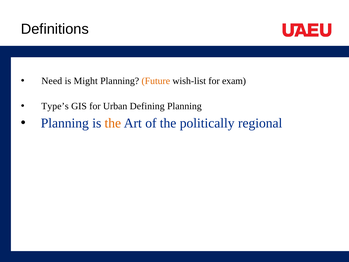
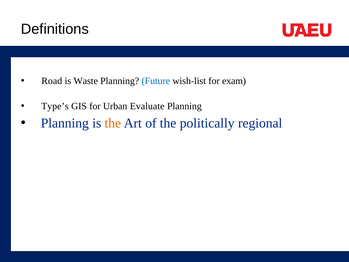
Need: Need -> Road (52, 81)
Might: Might -> Waste (86, 81)
Future colour: orange -> blue (156, 81)
Defining: Defining -> Evaluate (147, 106)
